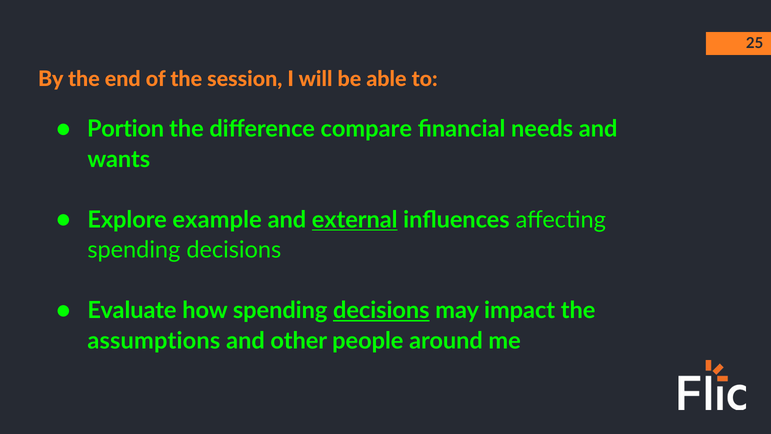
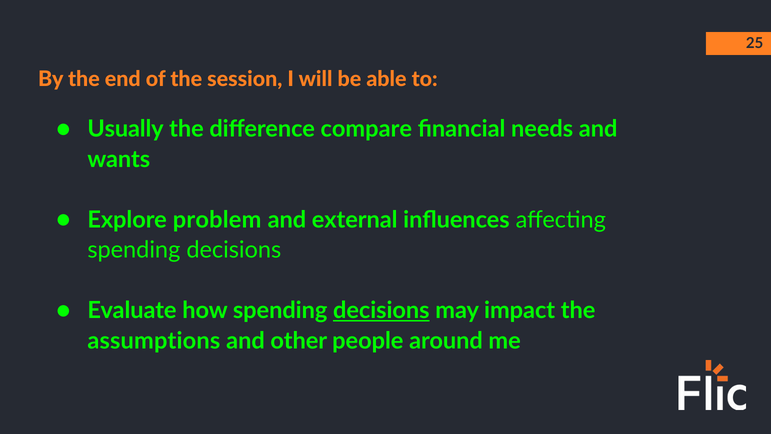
Portion: Portion -> Usually (125, 129)
example: example -> problem (217, 220)
external underline: present -> none (355, 220)
